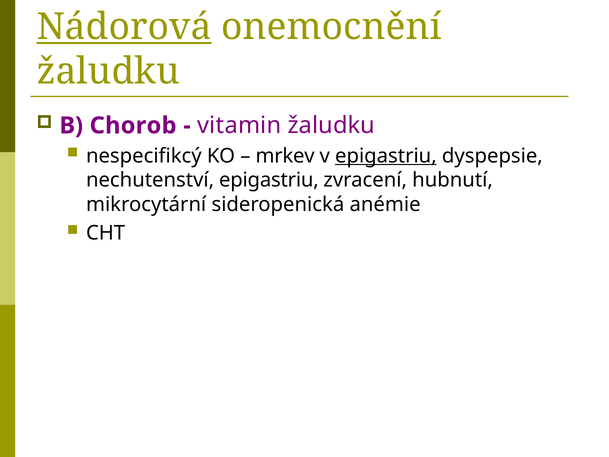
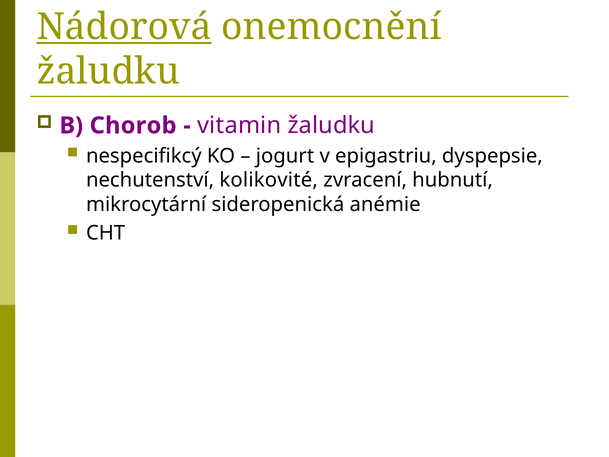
mrkev: mrkev -> jogurt (285, 156)
epigastriu underline: present -> none (386, 156)
nechutenství epigastriu: epigastriu -> kolikovité (269, 180)
